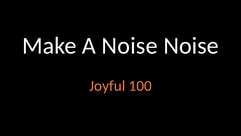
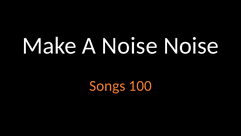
Joyful: Joyful -> Songs (107, 86)
